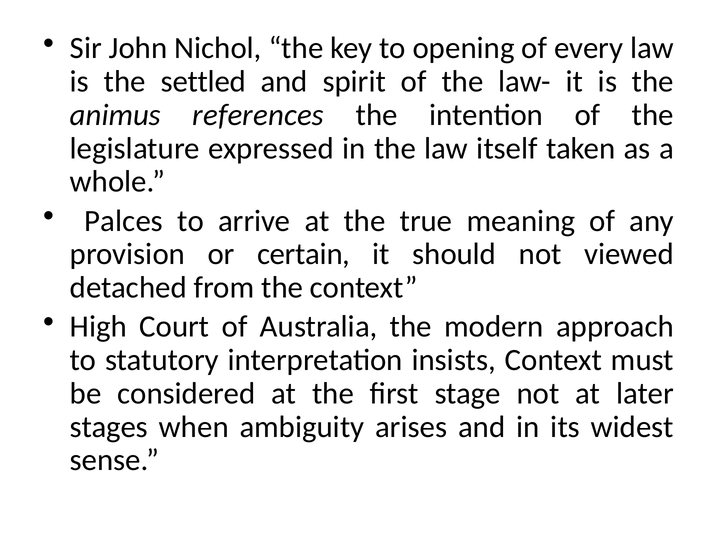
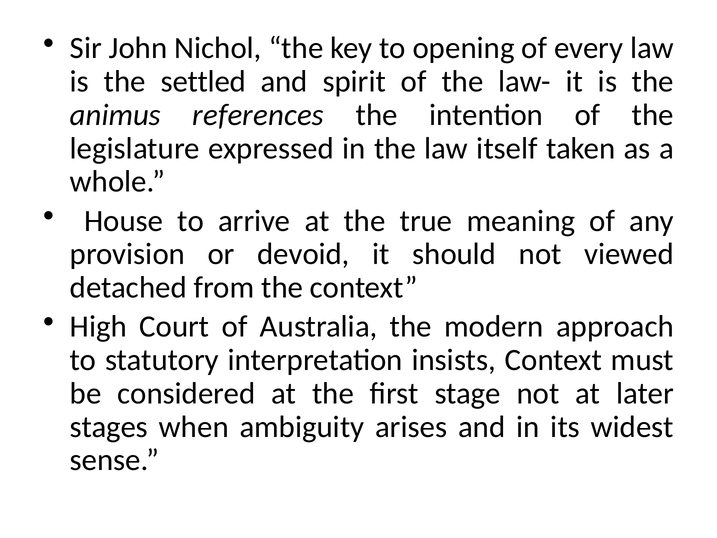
Palces: Palces -> House (124, 221)
certain: certain -> devoid (303, 254)
